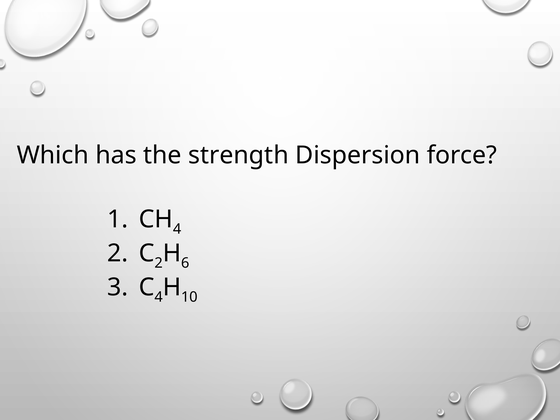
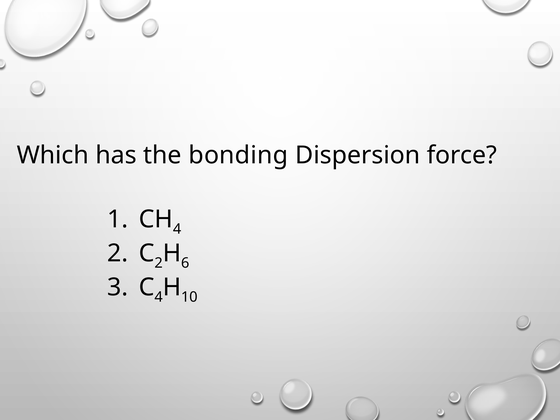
strength: strength -> bonding (238, 155)
